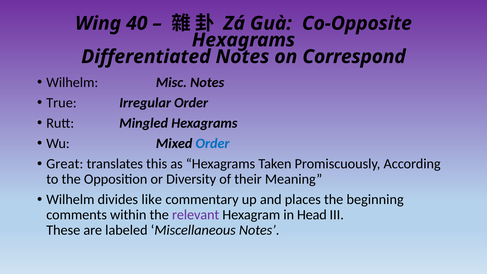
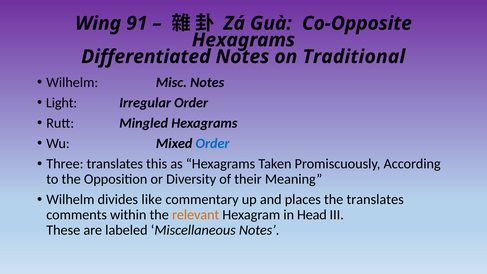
40: 40 -> 91 (137, 23)
Correspond: Correspond -> Traditional (354, 57)
True: True -> Light (62, 103)
Great: Great -> Three (65, 164)
the beginning: beginning -> translates (375, 200)
relevant colour: purple -> orange (196, 215)
